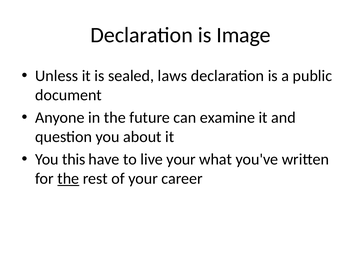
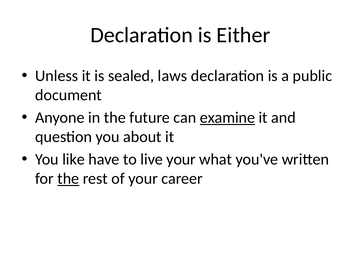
Image: Image -> Either (243, 35)
examine underline: none -> present (227, 117)
this: this -> like (74, 159)
